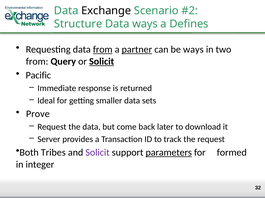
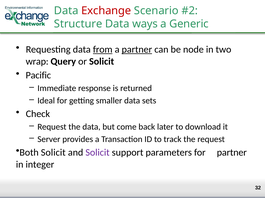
Exchange colour: black -> red (106, 11)
Defines: Defines -> Generic (189, 24)
be ways: ways -> node (193, 50)
from: from -> wrap (37, 62)
Solicit underline: present -> none (102, 62)
Prove: Prove -> Check (38, 114)
Both Tribes: Tribes -> Solicit (53, 153)
parameters underline: present -> none (169, 153)
for formed: formed -> partner (232, 153)
